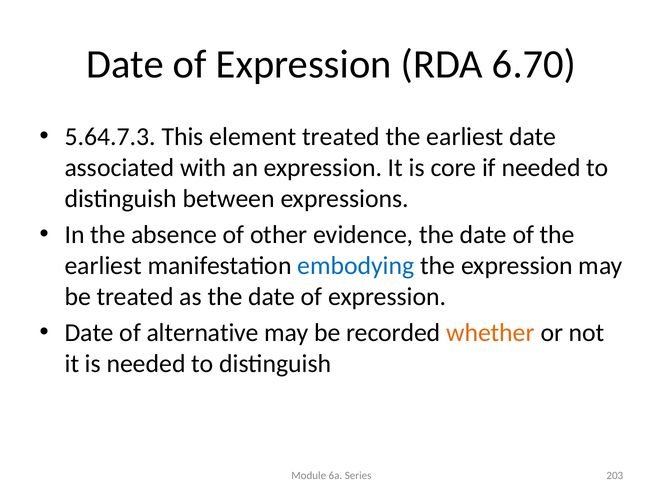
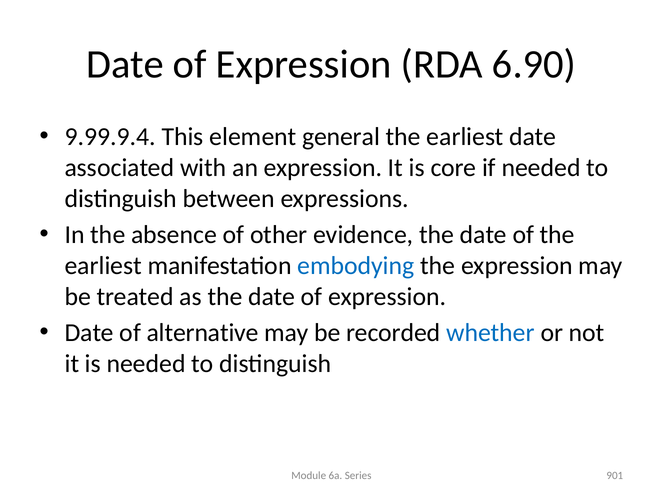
6.70: 6.70 -> 6.90 (534, 64)
5.64.7.3: 5.64.7.3 -> 9.99.9.4 (110, 137)
element treated: treated -> general (341, 137)
whether colour: orange -> blue (490, 332)
203: 203 -> 901 (615, 475)
